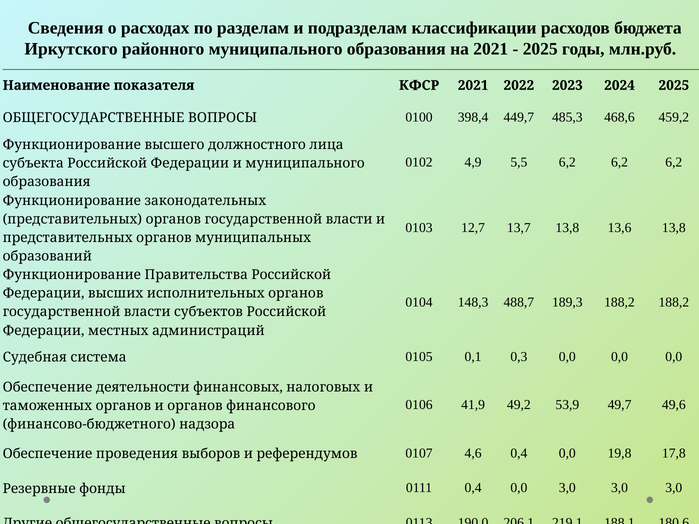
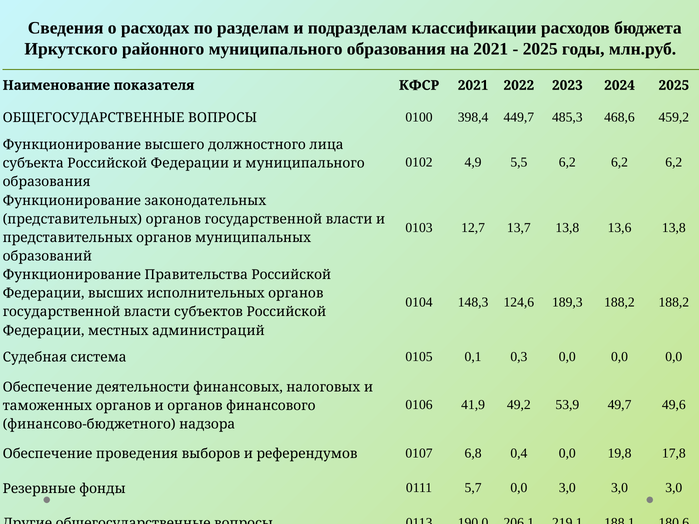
488,7: 488,7 -> 124,6 (519, 302)
4,6: 4,6 -> 6,8 (473, 453)
0111 0,4: 0,4 -> 5,7 (473, 488)
